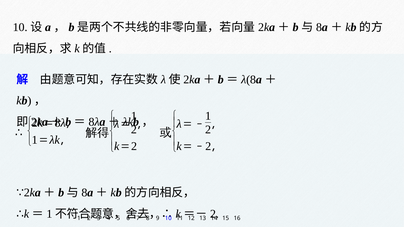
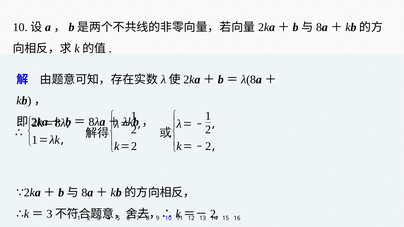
1: 1 -> 3 (49, 214)
